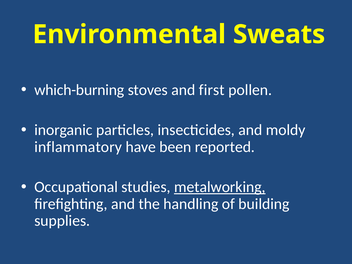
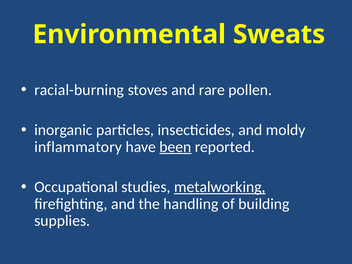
which-burning: which-burning -> racial-burning (79, 90)
first: first -> rare (212, 90)
been underline: none -> present (175, 147)
